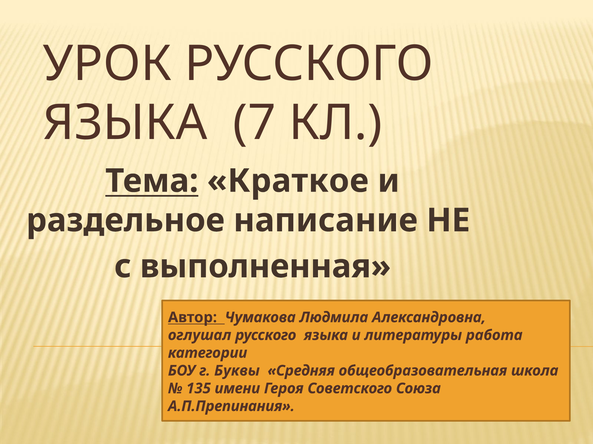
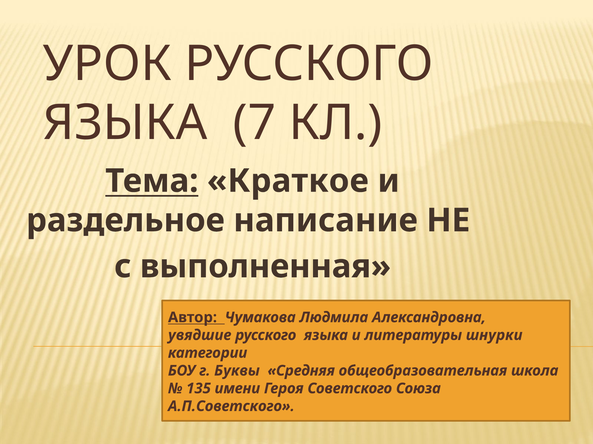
оглушал: оглушал -> увядшие (200, 336)
работа: работа -> шнурки (494, 336)
А.П.Препинания: А.П.Препинания -> А.П.Советского (231, 407)
